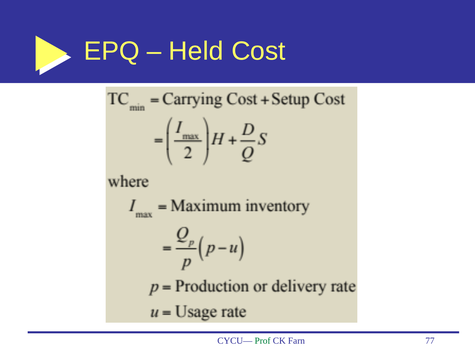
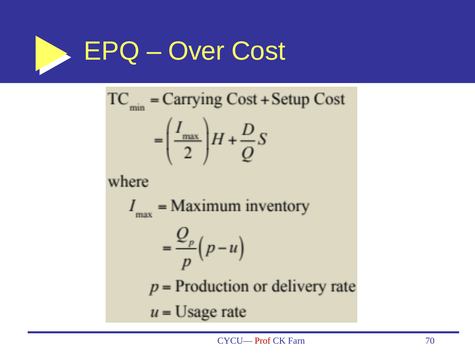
Held: Held -> Over (196, 51)
Prof colour: green -> red (263, 341)
77: 77 -> 70 (430, 341)
